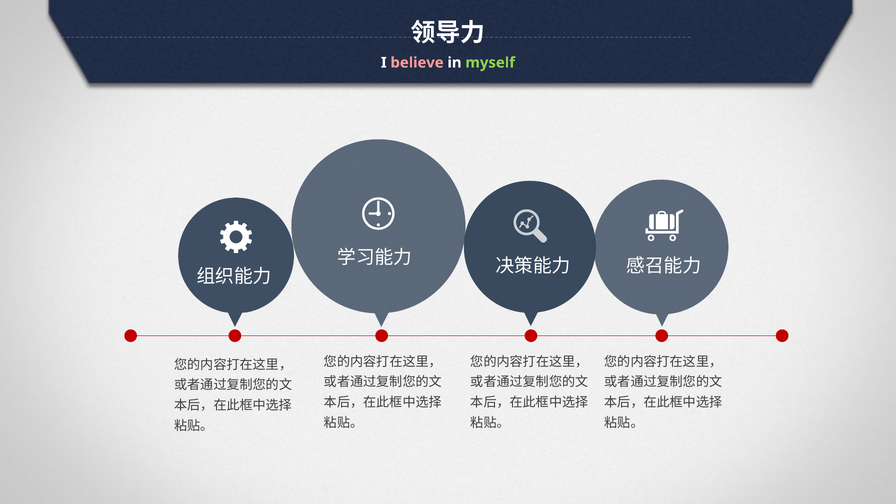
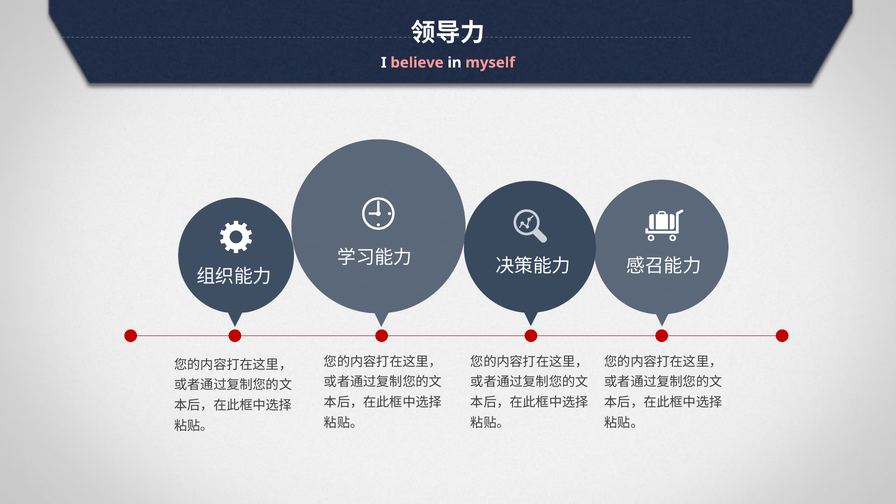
myself colour: light green -> pink (490, 63)
